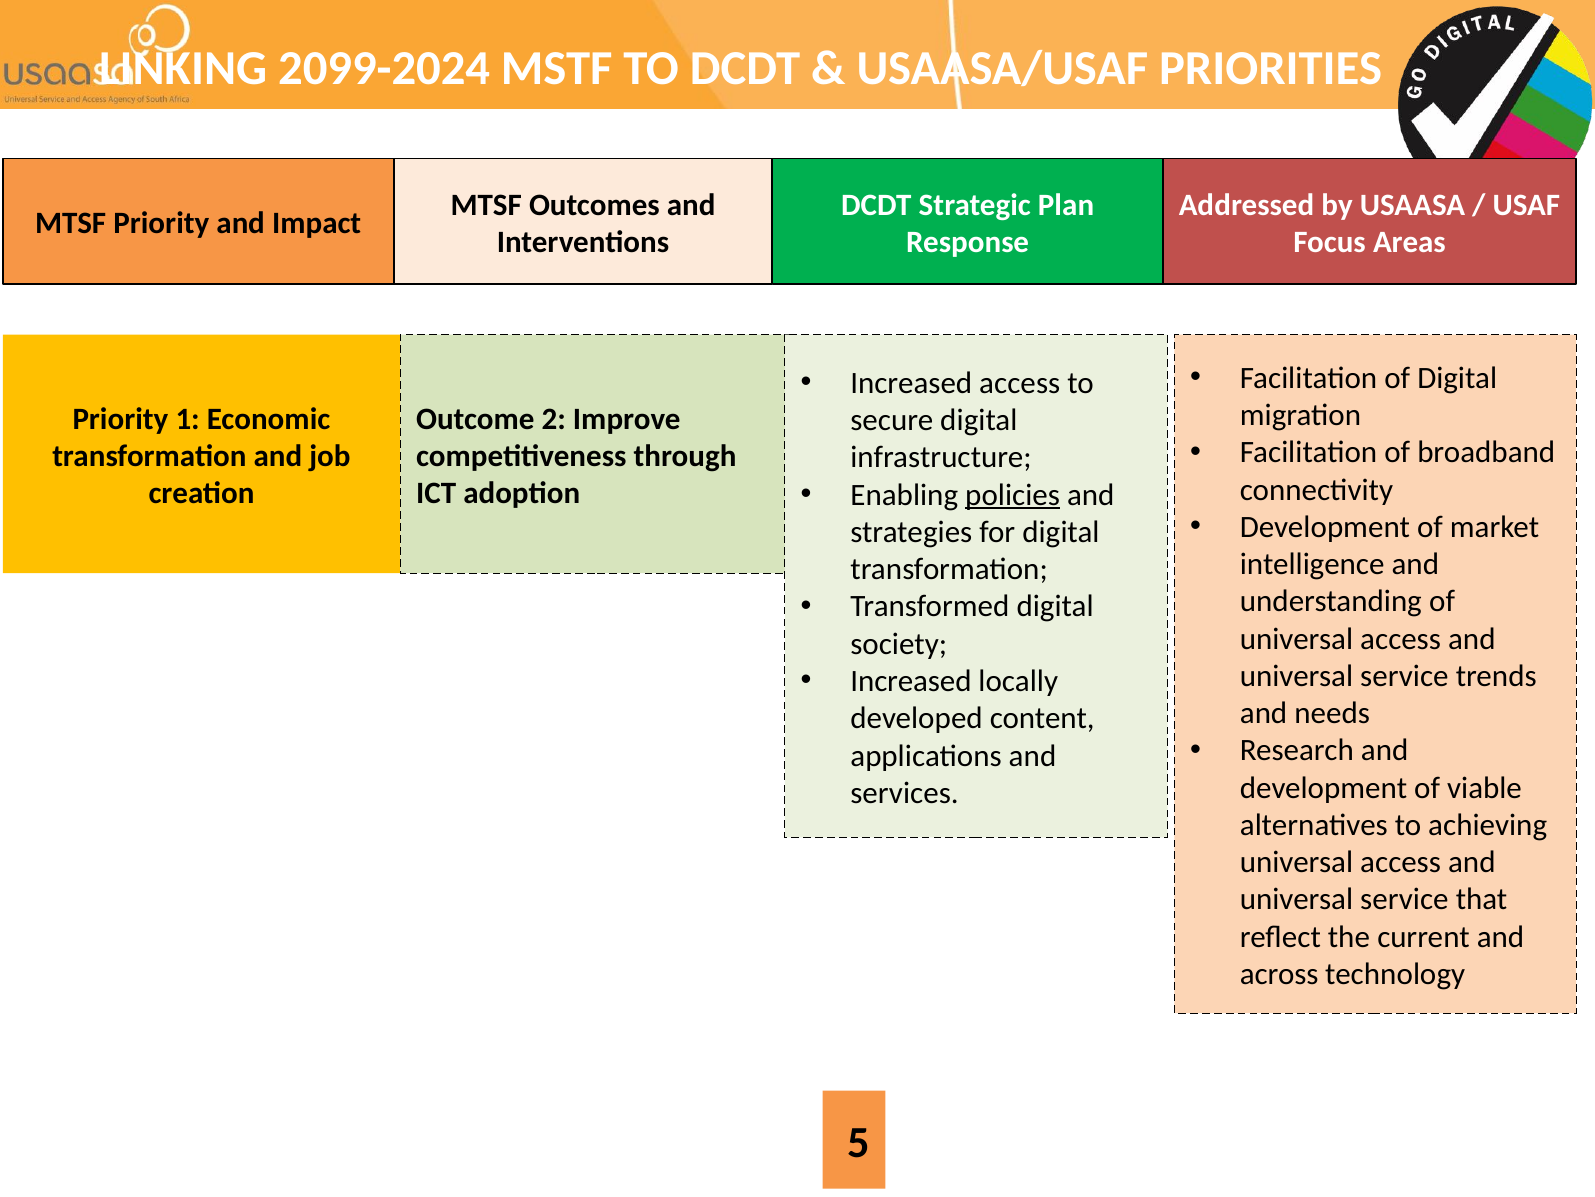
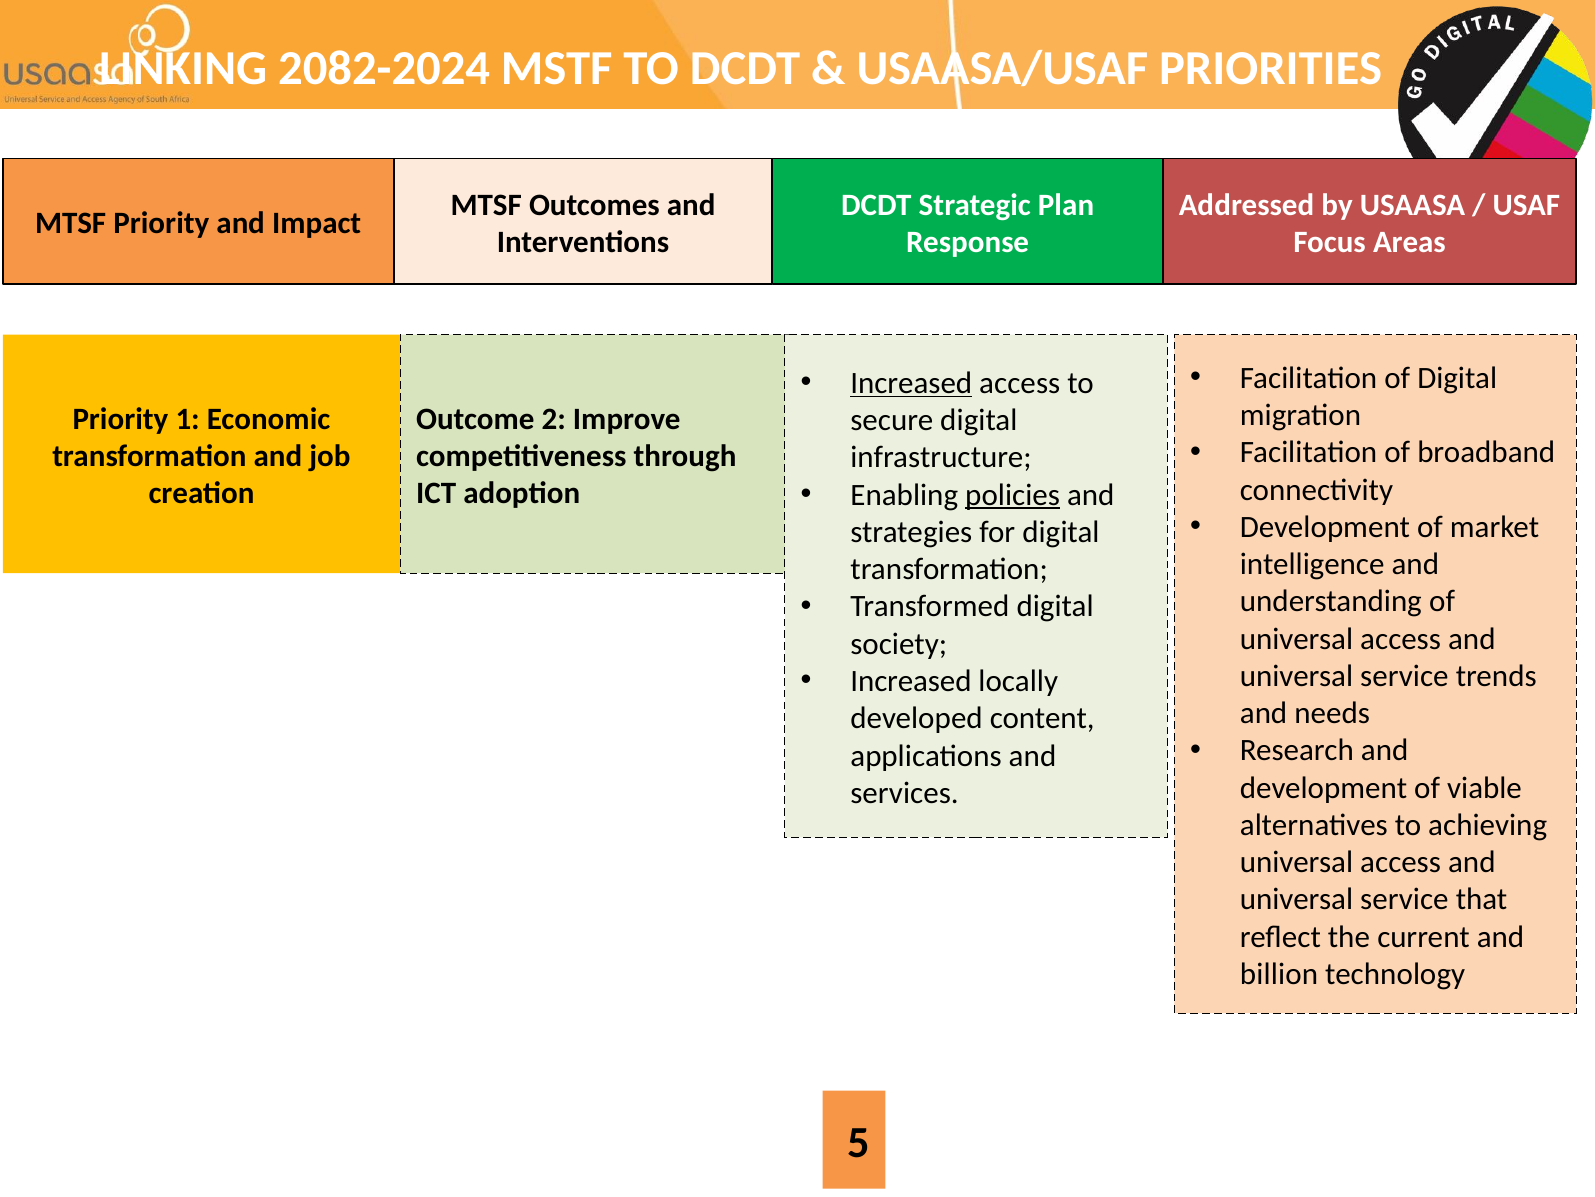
2099-2024: 2099-2024 -> 2082-2024 (384, 69)
Increased underline: none -> present (911, 383)
across: across -> billion (1279, 974)
